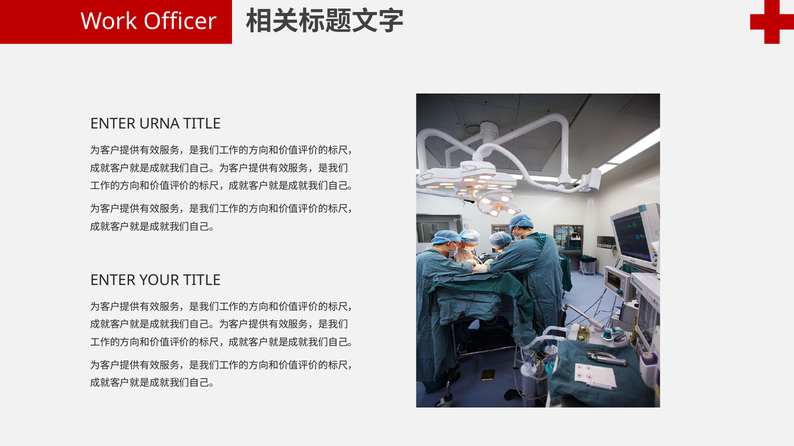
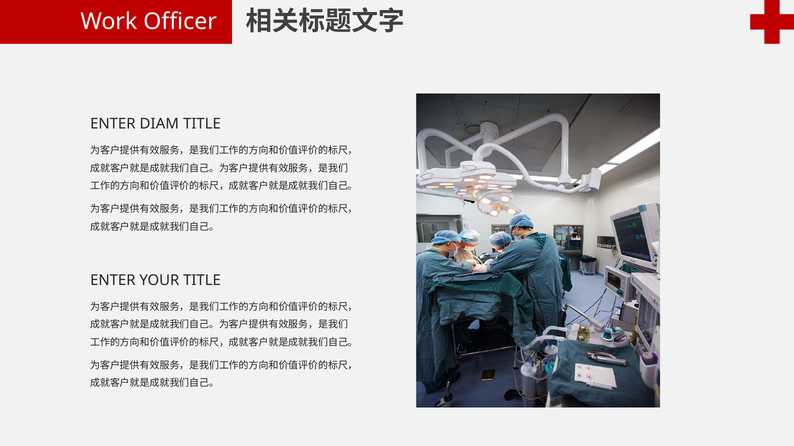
URNA: URNA -> DIAM (159, 124)
